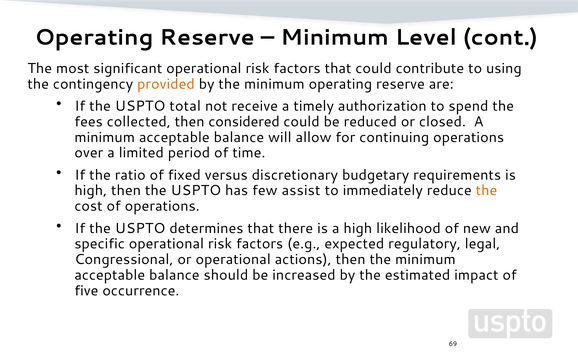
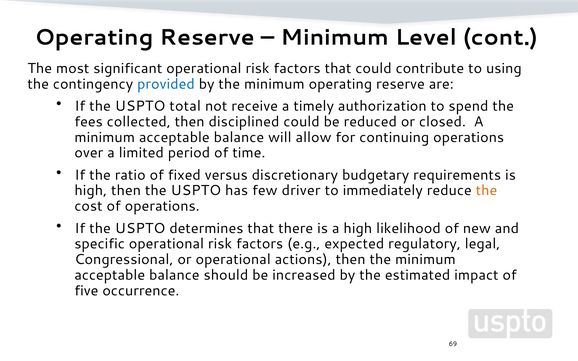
provided colour: orange -> blue (166, 84)
considered: considered -> disciplined (244, 122)
assist: assist -> driver (301, 191)
